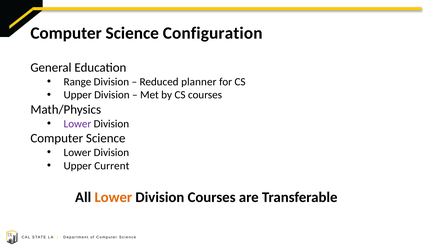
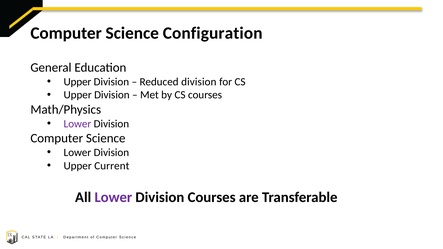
Range: Range -> Upper (77, 82)
Reduced planner: planner -> division (199, 82)
Lower colour: orange -> purple (113, 197)
